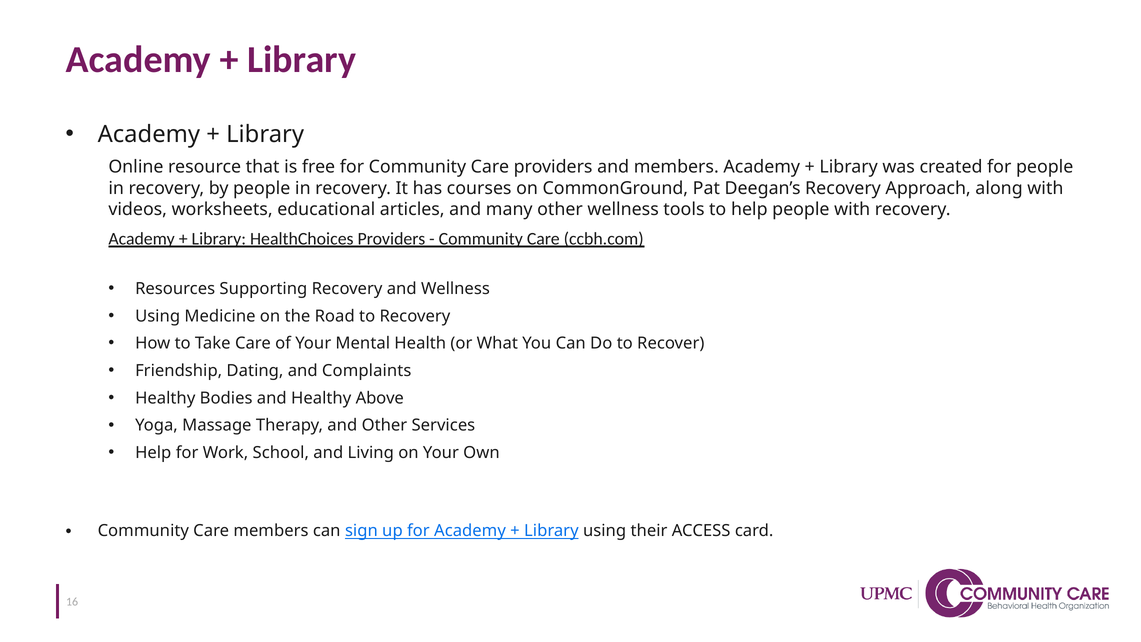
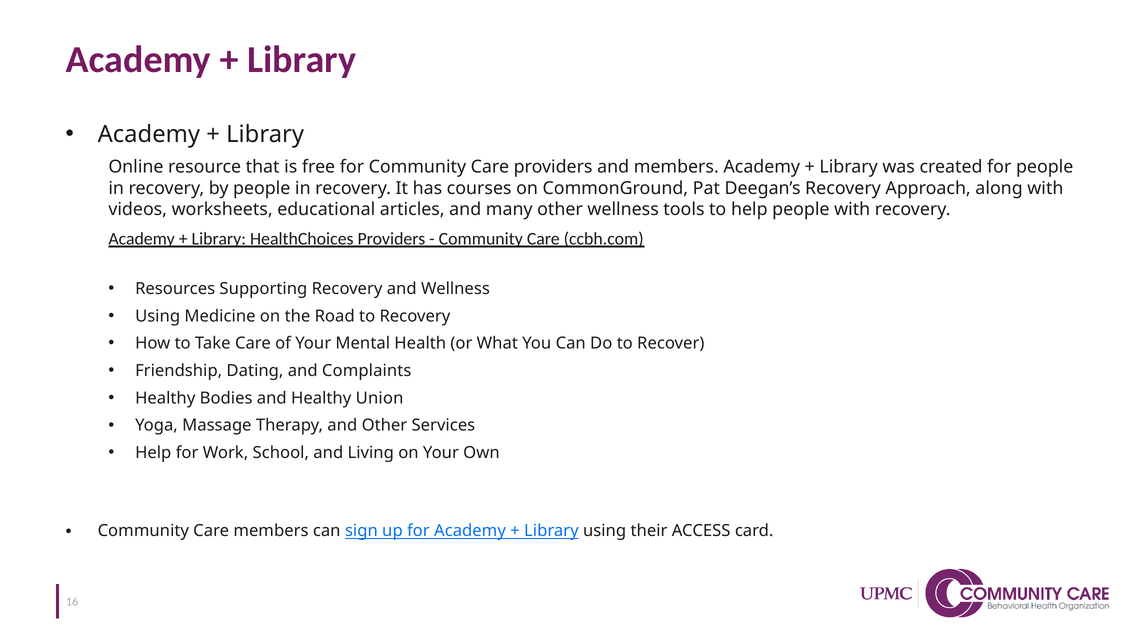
Above: Above -> Union (380, 398)
